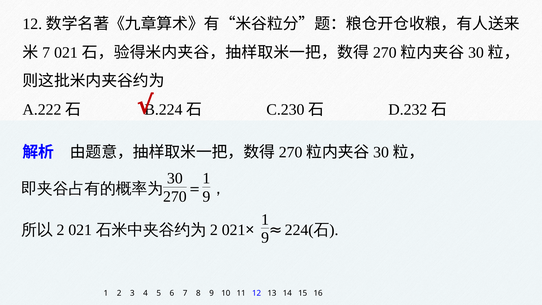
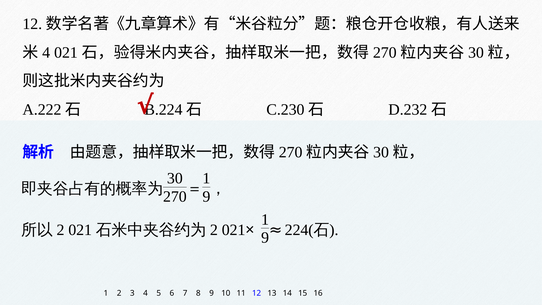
7: 7 -> 4 (46, 53)
